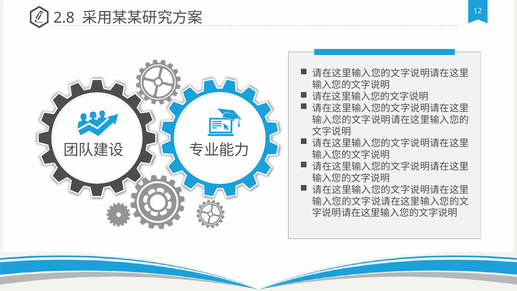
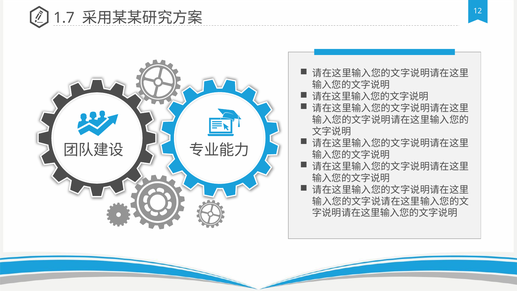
2.8: 2.8 -> 1.7 (64, 18)
